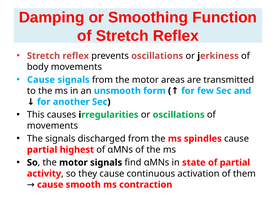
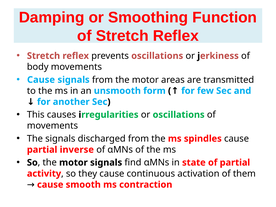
highest: highest -> inverse (77, 150)
